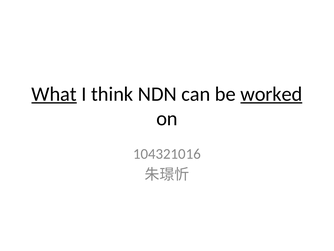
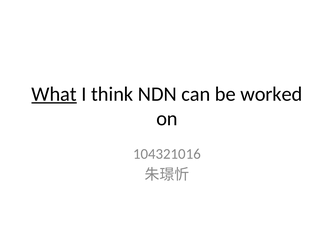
worked underline: present -> none (271, 94)
